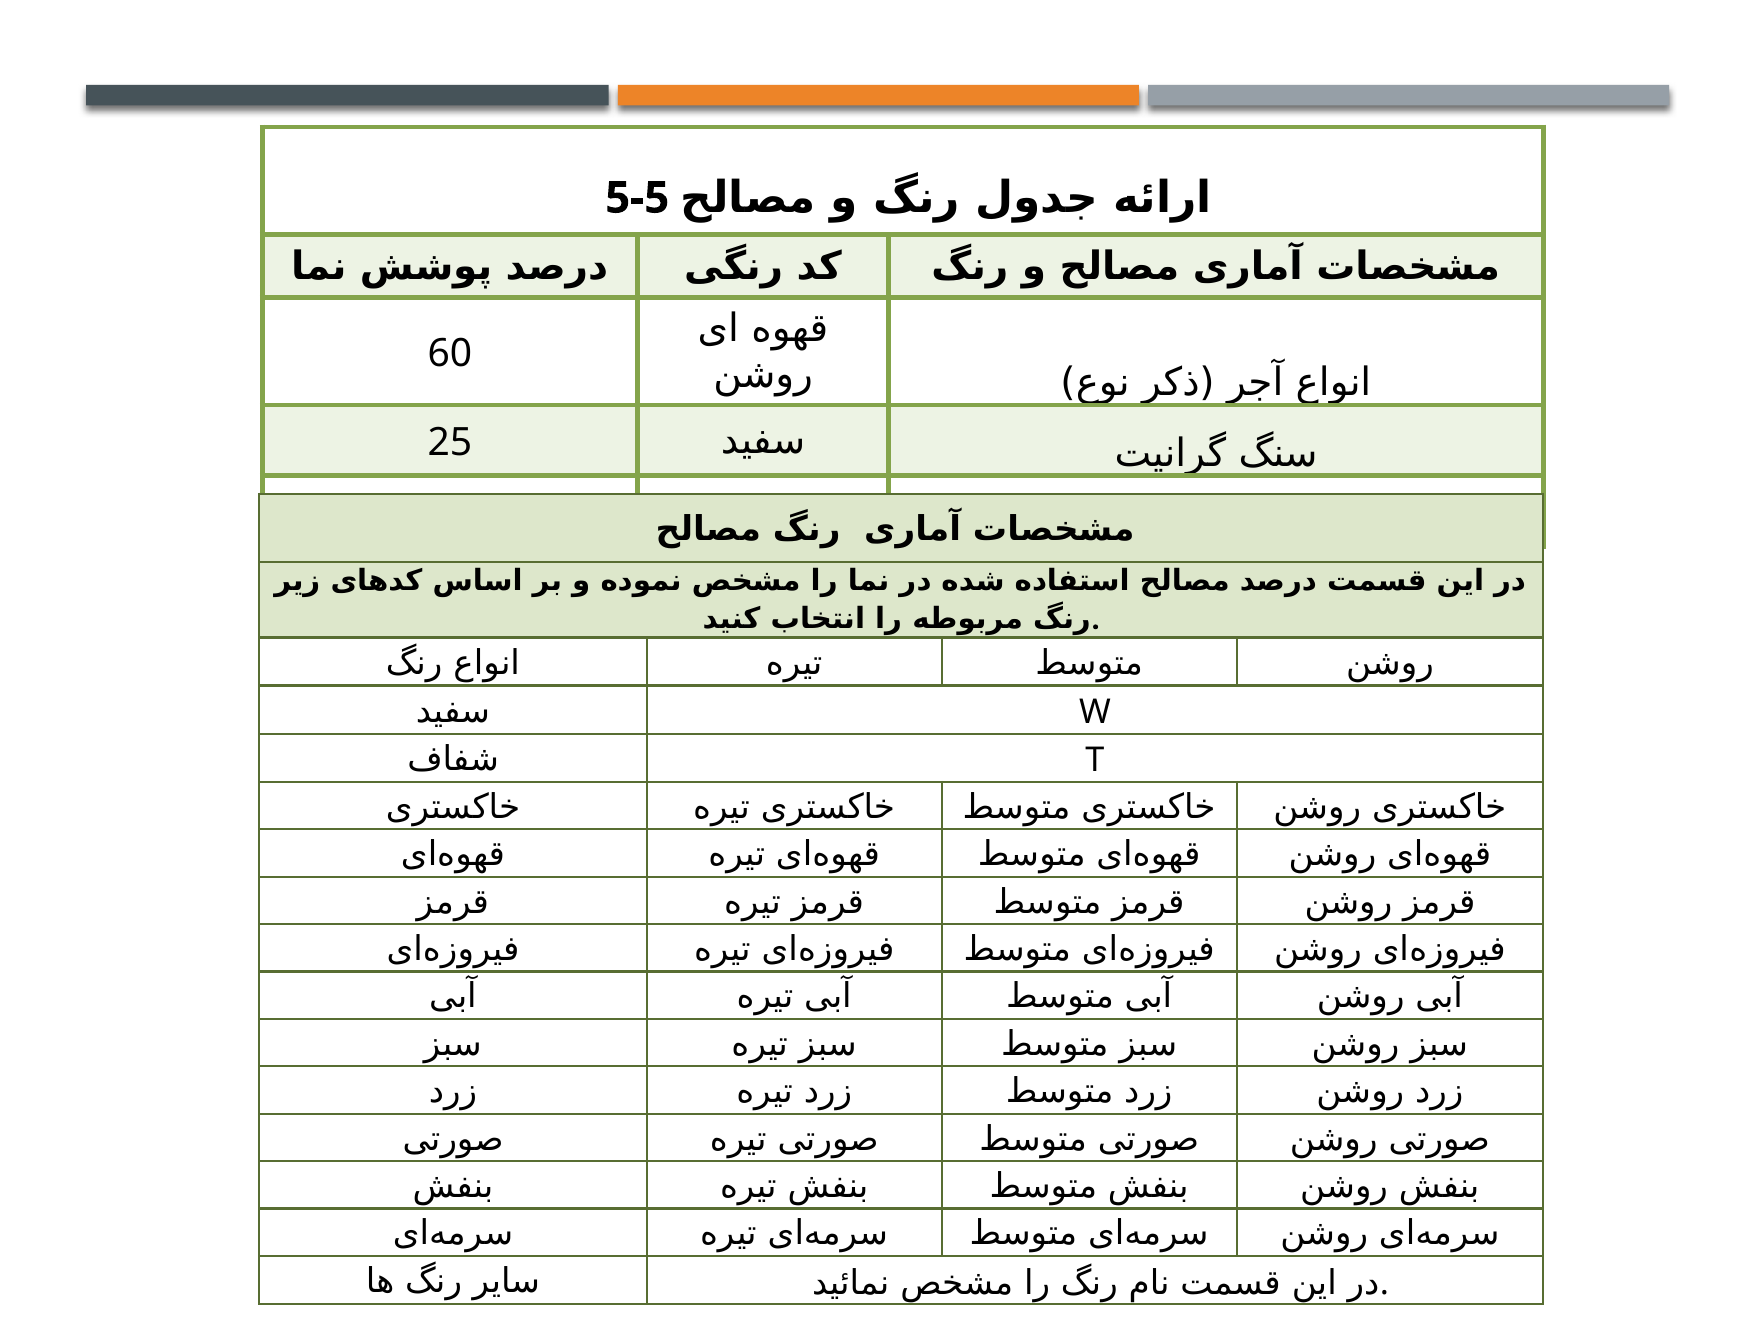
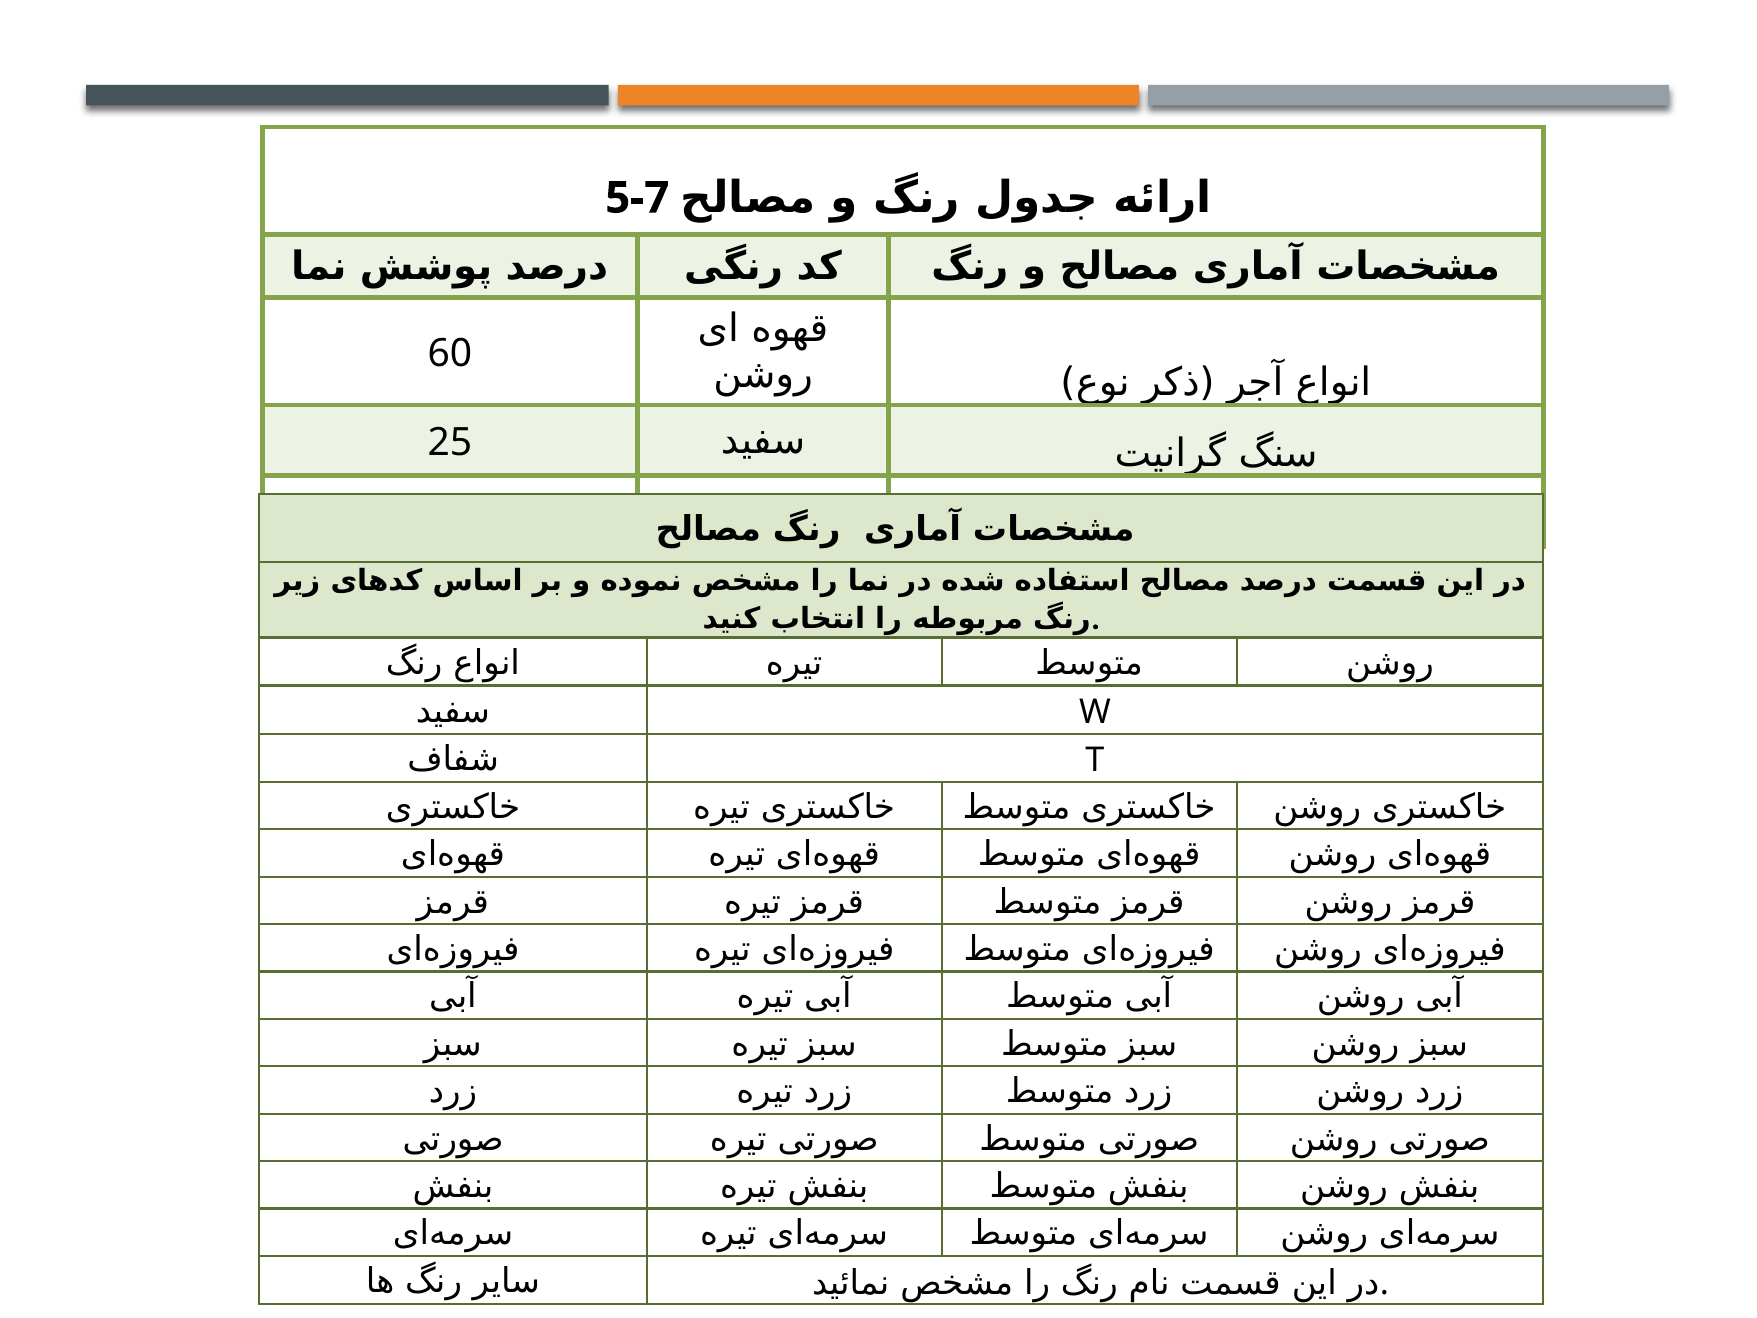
5-5: 5-5 -> 5-7 (637, 198)
